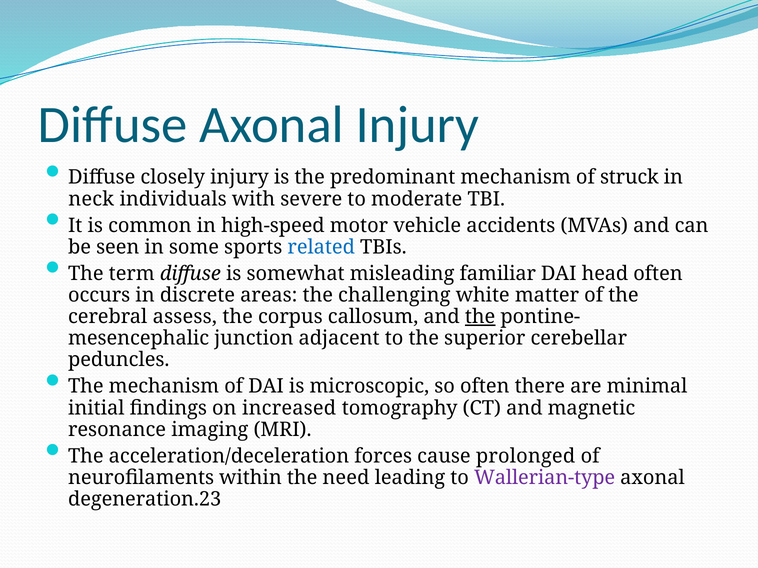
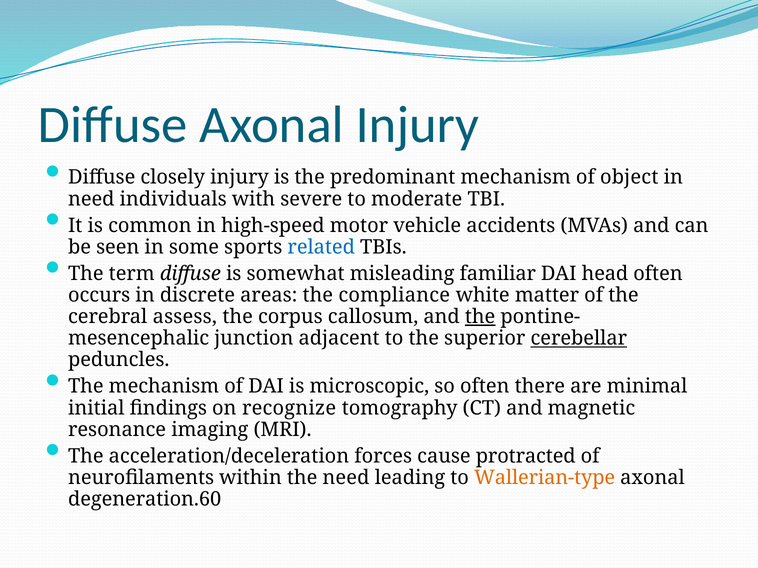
struck: struck -> object (629, 178)
neck: neck -> need (91, 199)
challenging: challenging -> compliance (394, 295)
cerebellar underline: none -> present (579, 339)
increased: increased -> recognize (289, 408)
prolonged: prolonged -> protracted (526, 456)
Wallerian-type colour: purple -> orange (545, 478)
degeneration.23: degeneration.23 -> degeneration.60 (145, 500)
